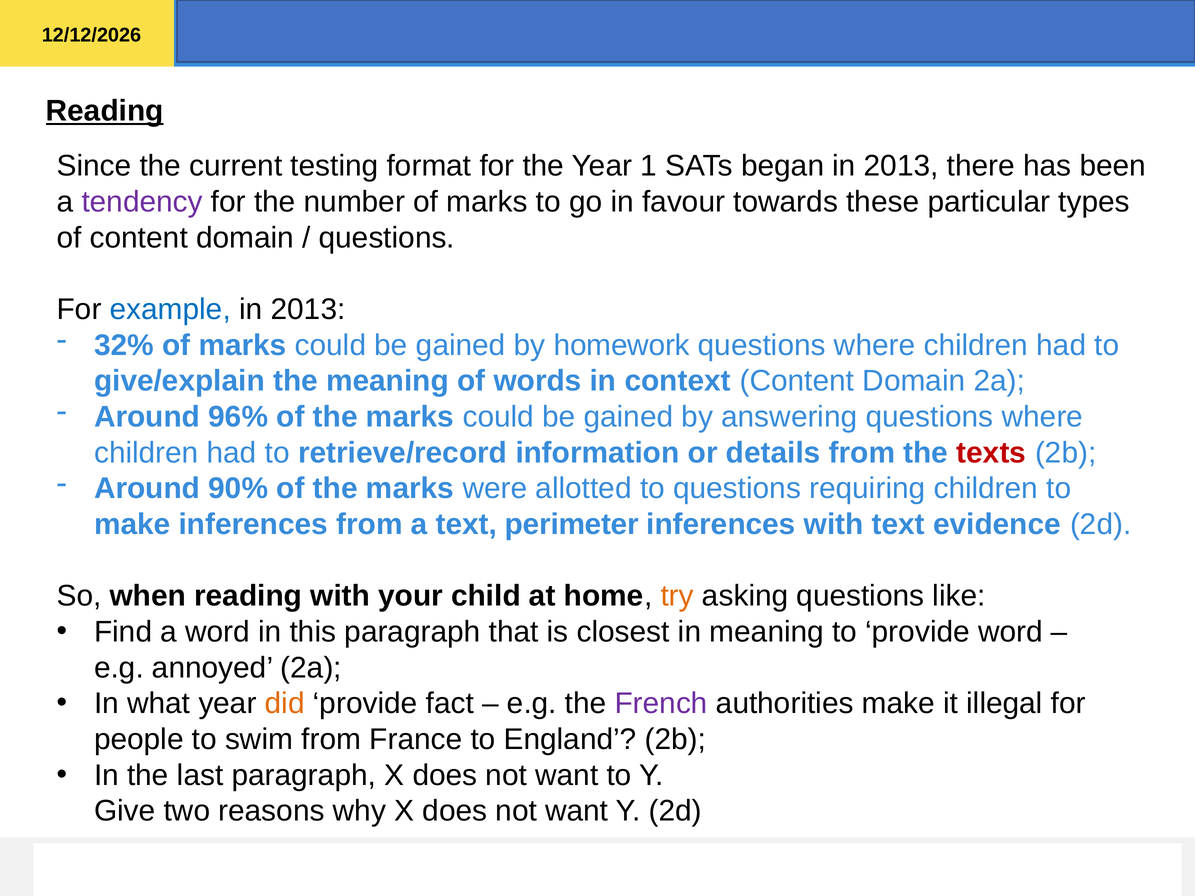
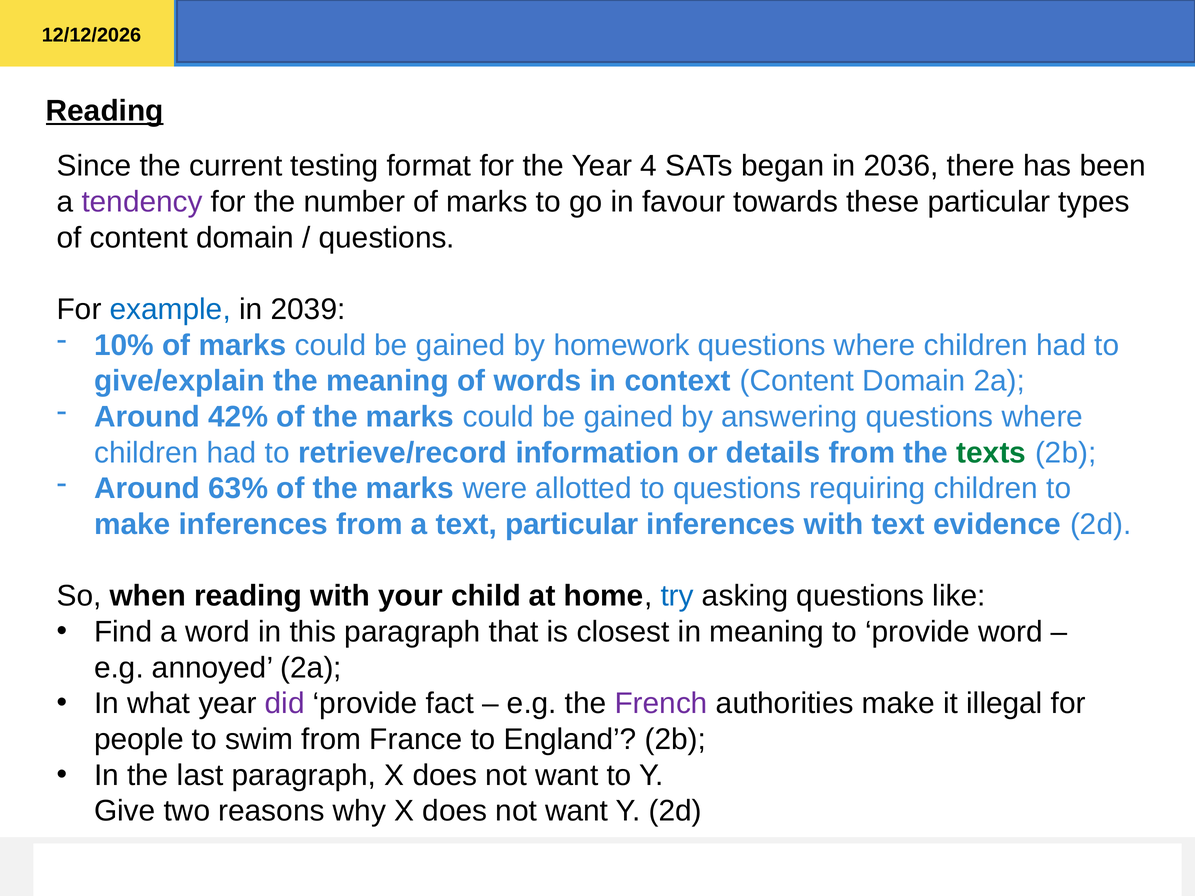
1: 1 -> 4 (649, 166)
began in 2013: 2013 -> 2036 (901, 166)
2013: 2013 -> 2039 (308, 309)
32%: 32% -> 10% (124, 345)
96%: 96% -> 42% (238, 417)
texts colour: red -> green (991, 453)
90%: 90% -> 63% (238, 489)
text perimeter: perimeter -> particular (572, 525)
try colour: orange -> blue (677, 596)
did colour: orange -> purple (285, 704)
